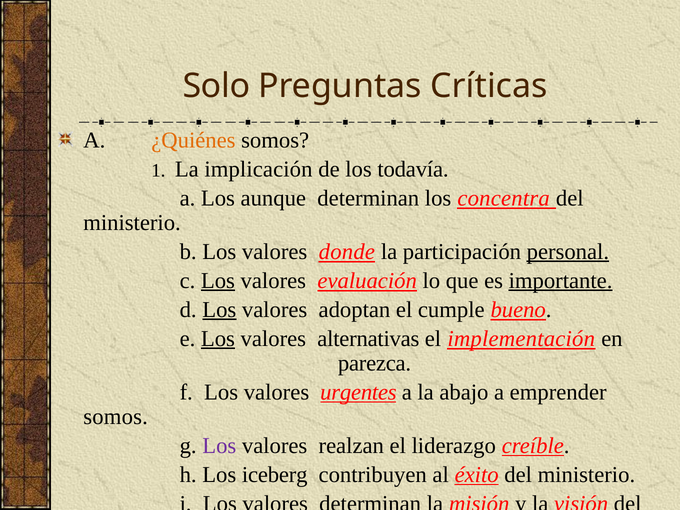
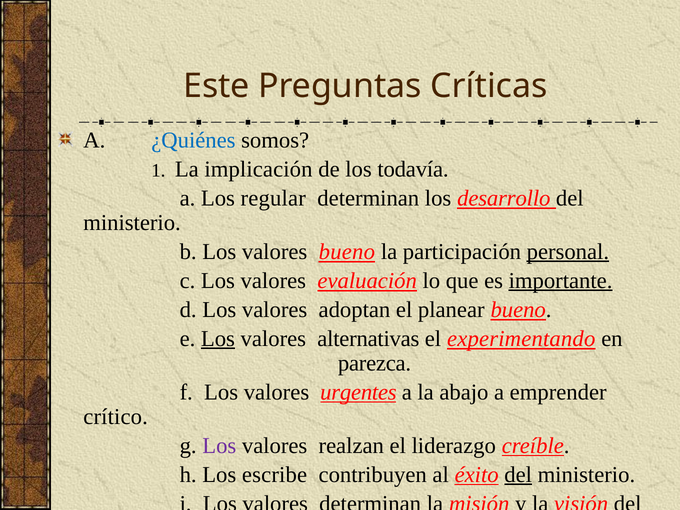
Solo: Solo -> Este (216, 86)
¿Quiénes colour: orange -> blue (193, 140)
aunque: aunque -> regular (273, 198)
concentra: concentra -> desarrollo (504, 198)
valores donde: donde -> bueno (347, 252)
Los underline: present -> none (218, 281)
Los underline: present -> none (219, 310)
cumple: cumple -> planear (451, 310)
implementación: implementación -> experimentando (521, 339)
somos: somos -> crítico (116, 417)
iceberg: iceberg -> escribe (275, 475)
del underline: none -> present (518, 475)
